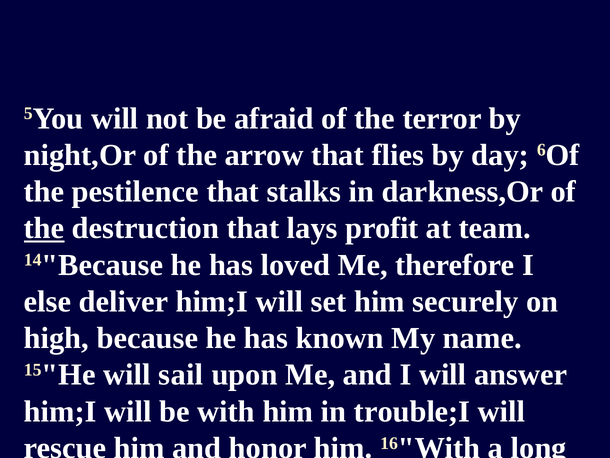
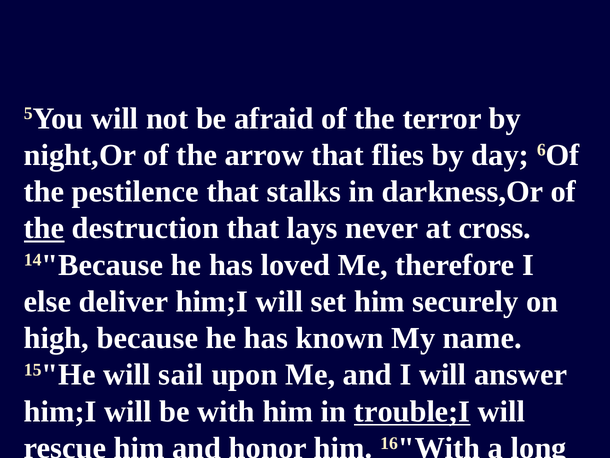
profit: profit -> never (382, 228)
team: team -> cross (495, 228)
trouble;I underline: none -> present (412, 411)
